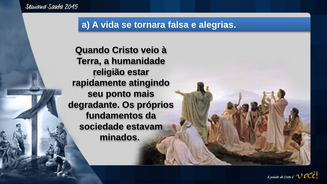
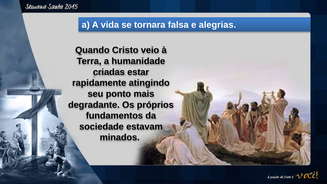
religião: religião -> criadas (109, 72)
